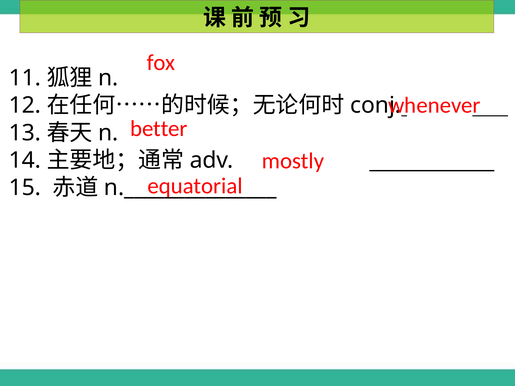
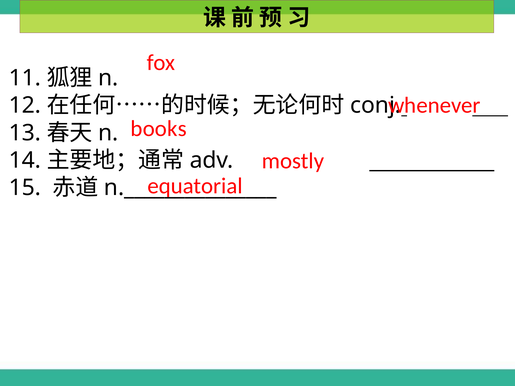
better: better -> books (159, 129)
